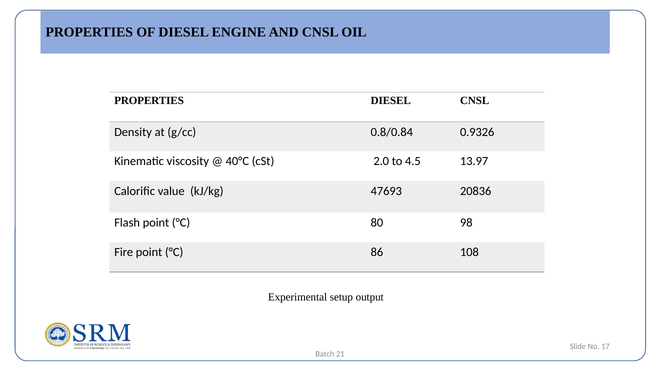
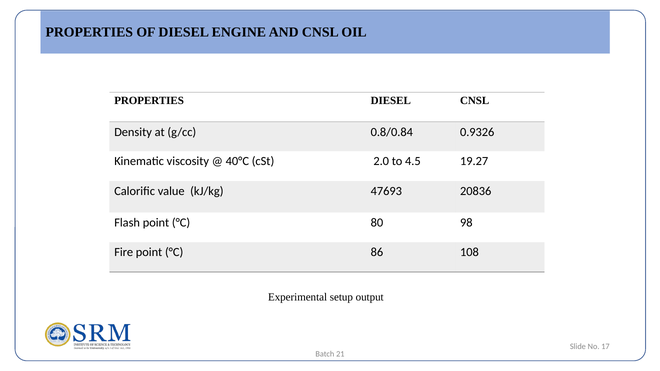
13.97: 13.97 -> 19.27 (474, 162)
